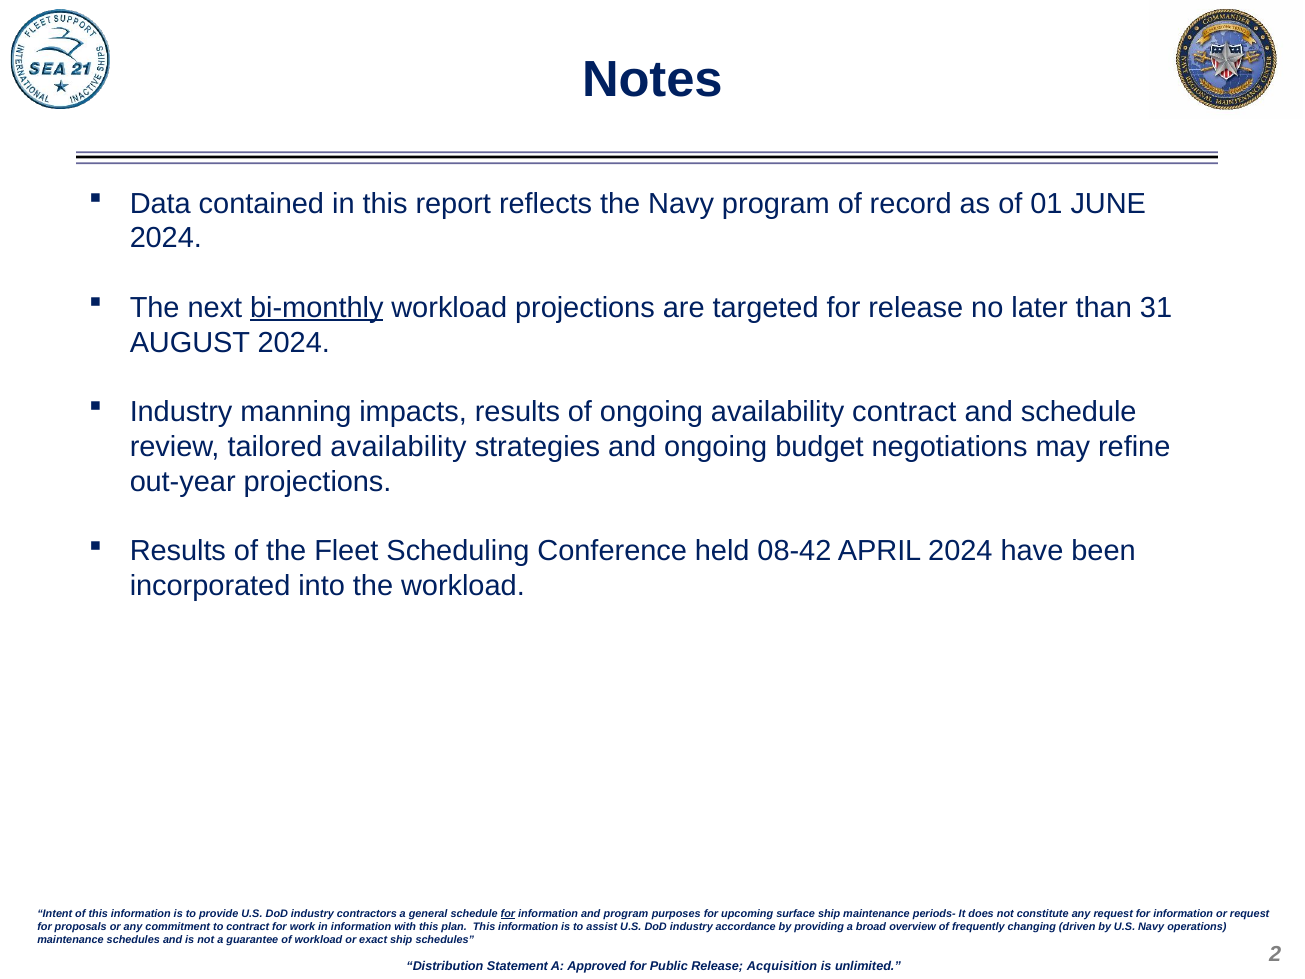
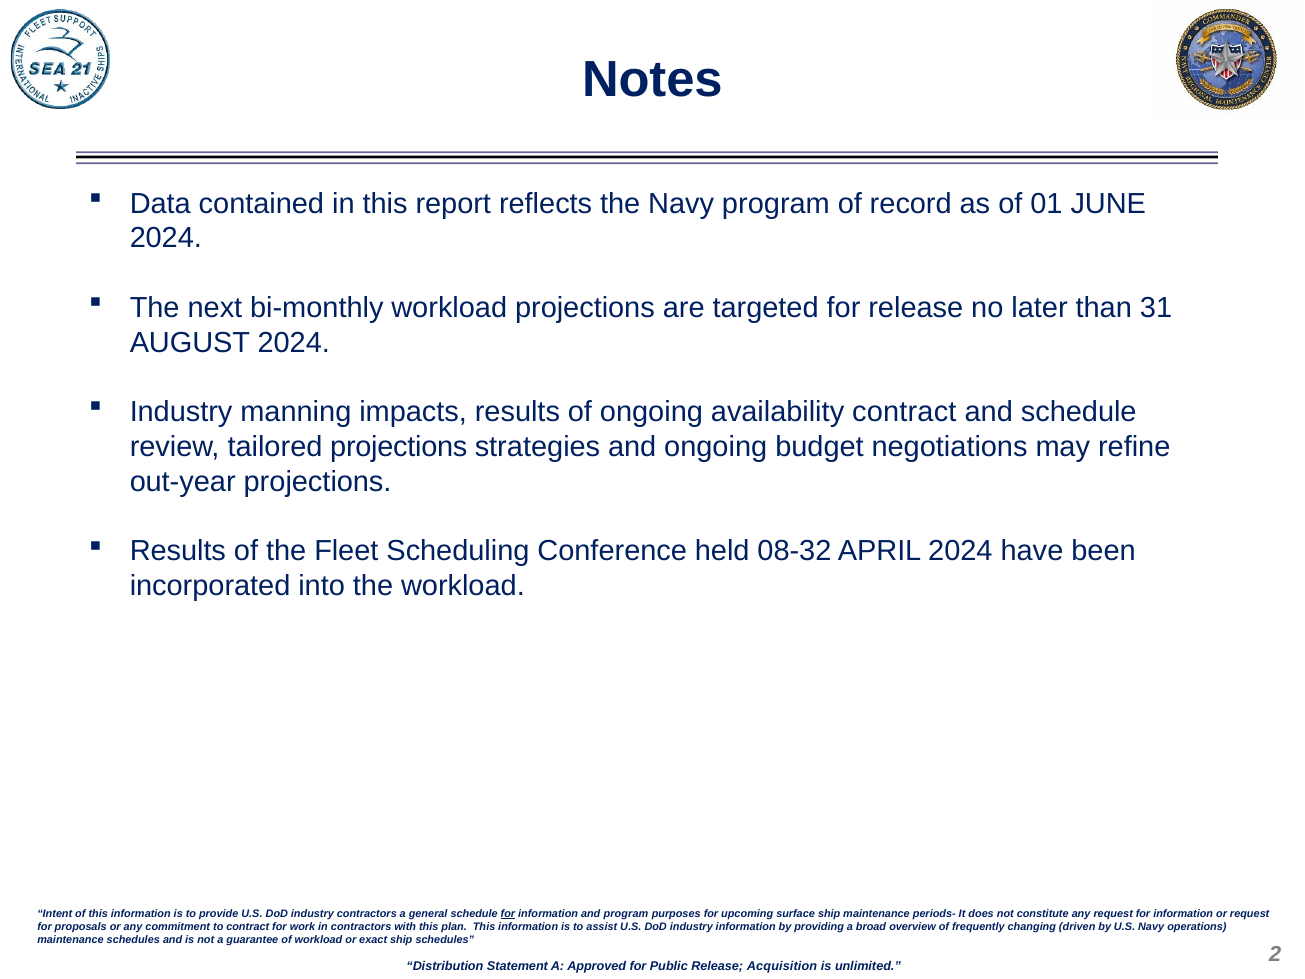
bi-monthly underline: present -> none (317, 308)
tailored availability: availability -> projections (399, 447)
08-42: 08-42 -> 08-32 (794, 551)
in information: information -> contractors (361, 927)
industry accordance: accordance -> information (746, 927)
